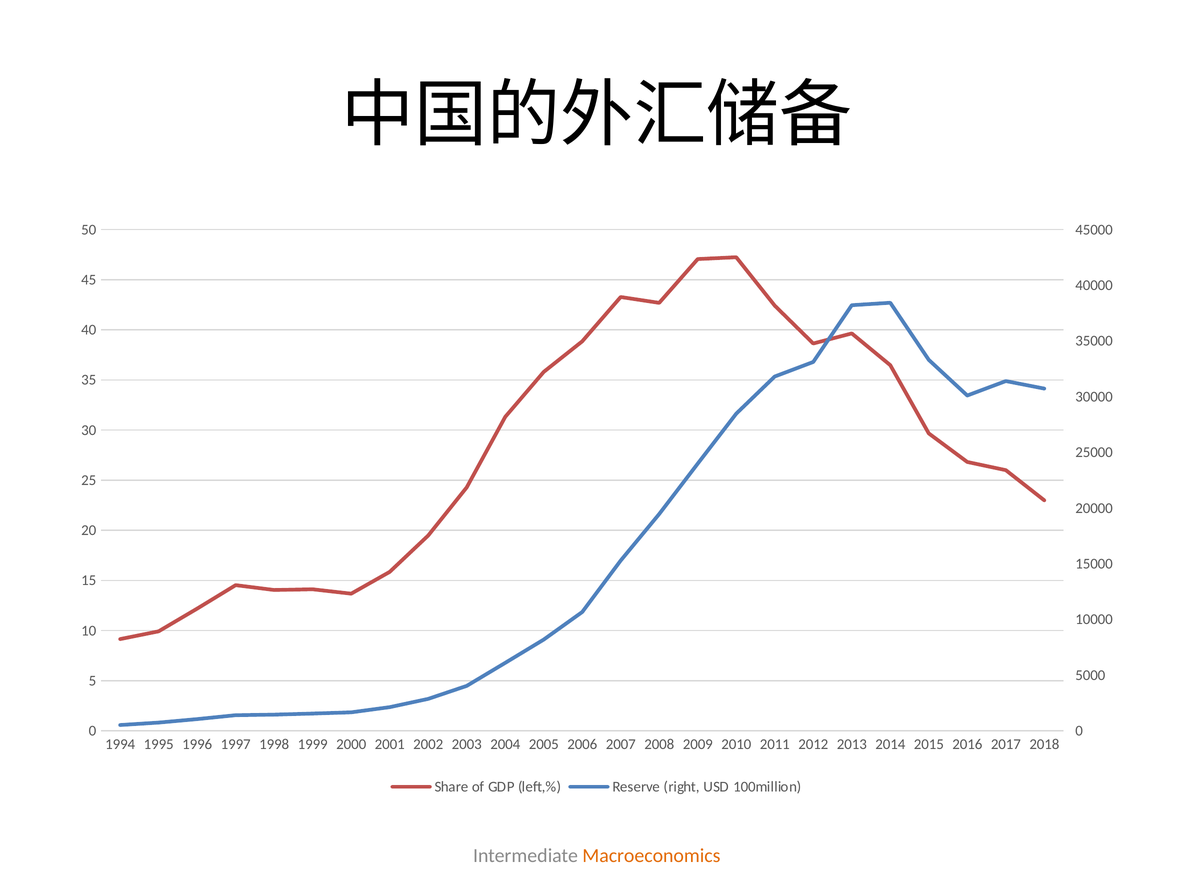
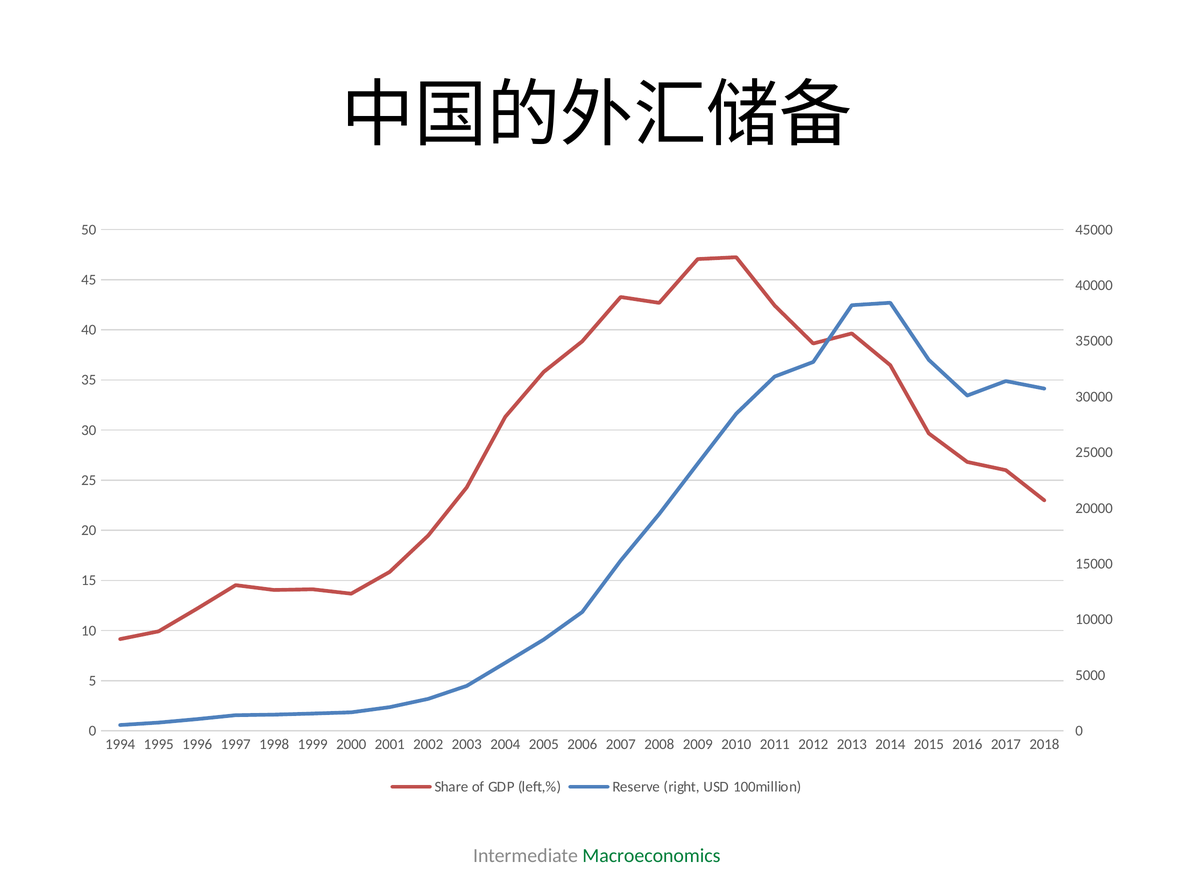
Macroeconomics colour: orange -> green (651, 855)
